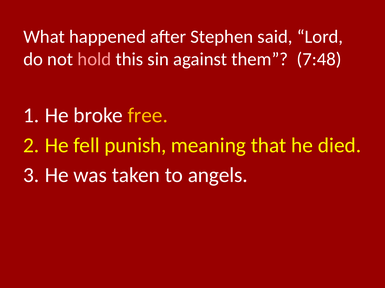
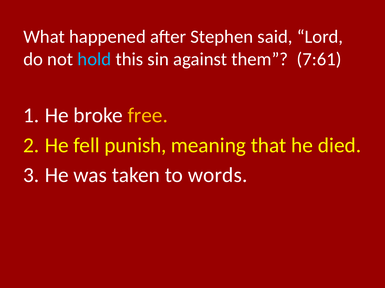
hold colour: pink -> light blue (94, 59)
7:48: 7:48 -> 7:61 (319, 59)
angels: angels -> words (218, 176)
